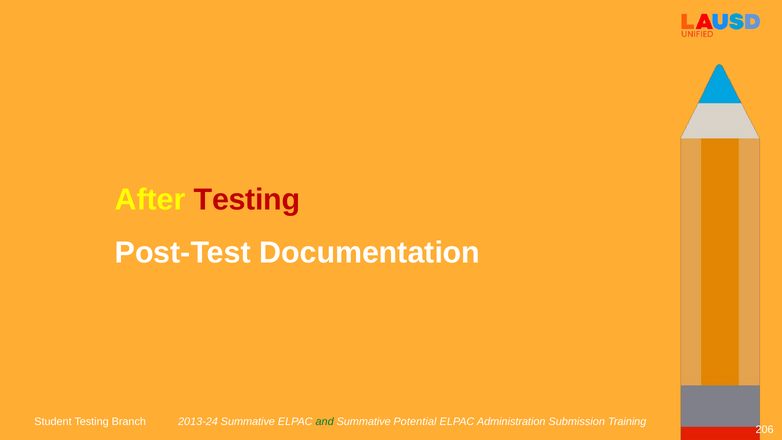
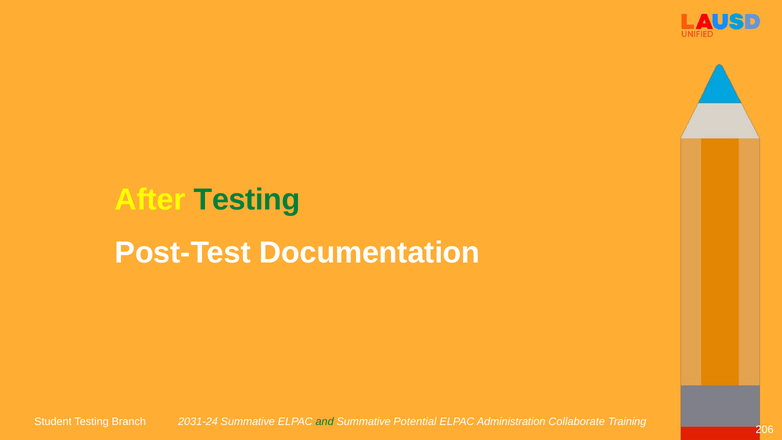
Testing colour: red -> green (247, 200)
2013-24: 2013-24 -> 2031-24 (198, 422)
Submission: Submission -> Collaborate (577, 422)
